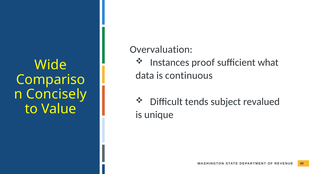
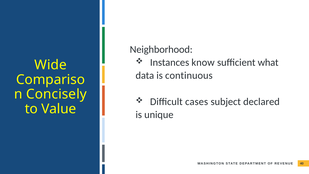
Overvaluation: Overvaluation -> Neighborhood (161, 49)
proof: proof -> know (203, 62)
tends: tends -> cases (197, 102)
revalued: revalued -> declared (261, 102)
